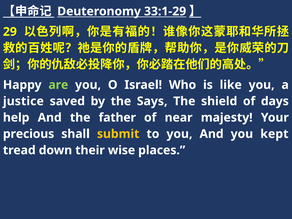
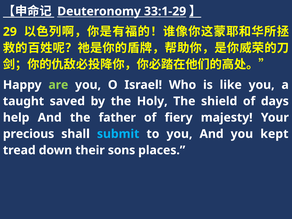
justice: justice -> taught (23, 101)
Says: Says -> Holy (152, 101)
near: near -> fiery (179, 118)
submit colour: yellow -> light blue (118, 134)
wise: wise -> sons (122, 150)
